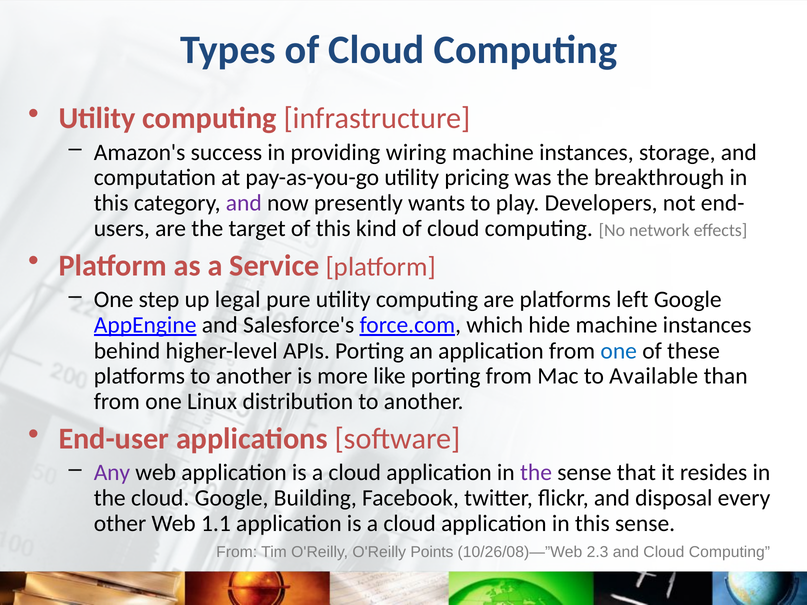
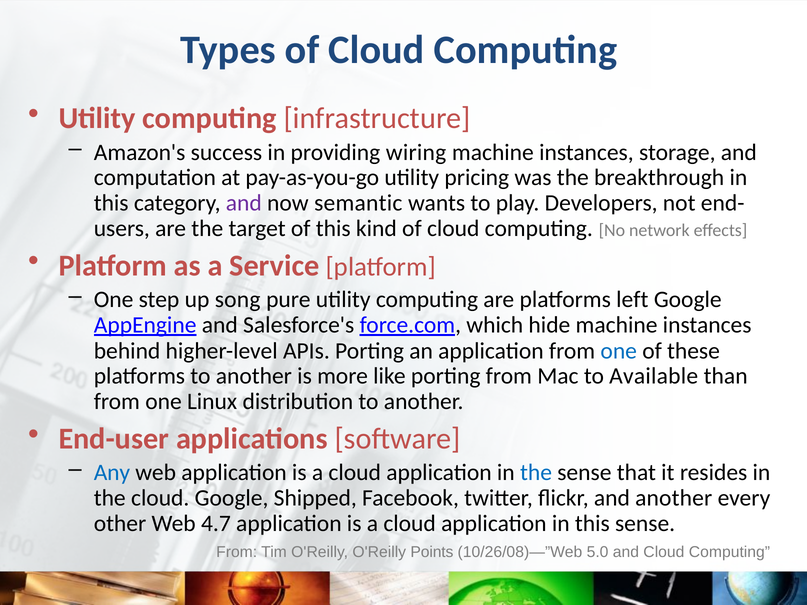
presently: presently -> semantic (358, 203)
legal: legal -> song (238, 300)
Any colour: purple -> blue (112, 473)
the colour: purple -> blue (536, 473)
Building: Building -> Shipped (315, 498)
and disposal: disposal -> another (674, 498)
1.1: 1.1 -> 4.7 (216, 524)
2.3: 2.3 -> 5.0 (598, 552)
